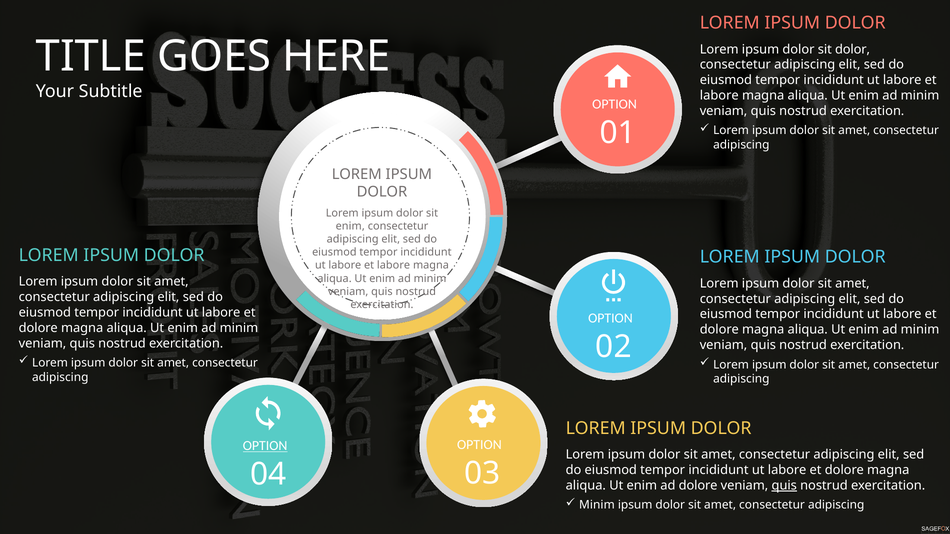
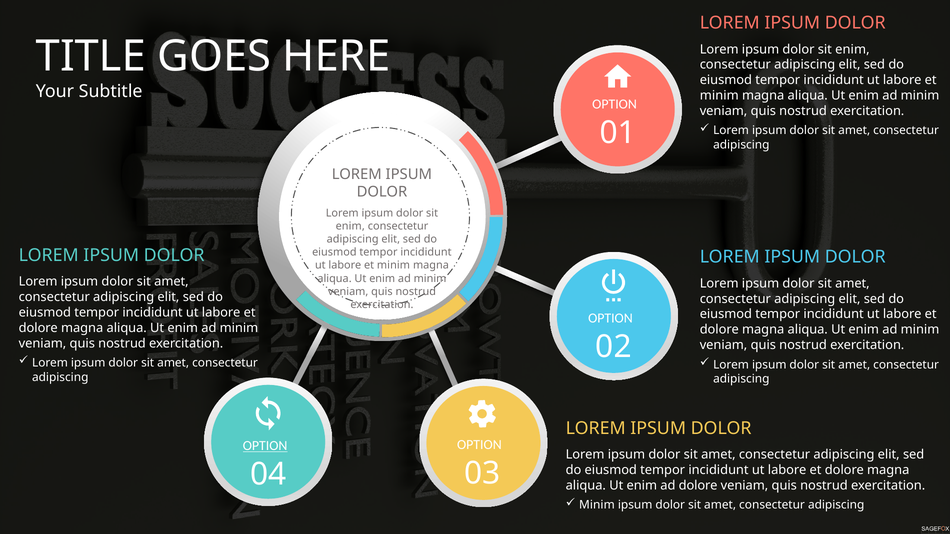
dolor: dolor -> enim (852, 49)
labore: labore -> minim (719, 96)
labore: labore -> minim (393, 266)
quis underline: present -> none (784, 486)
